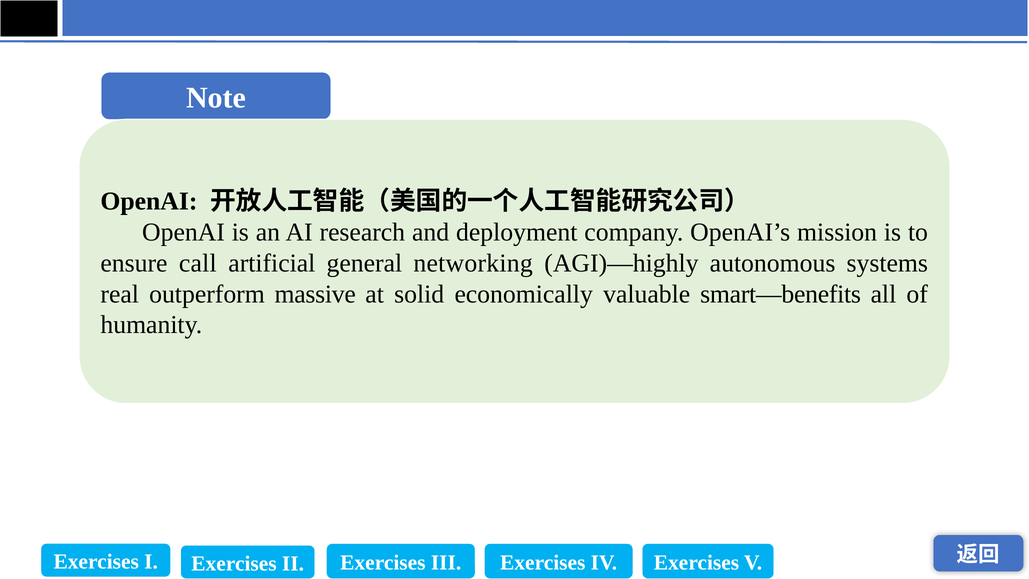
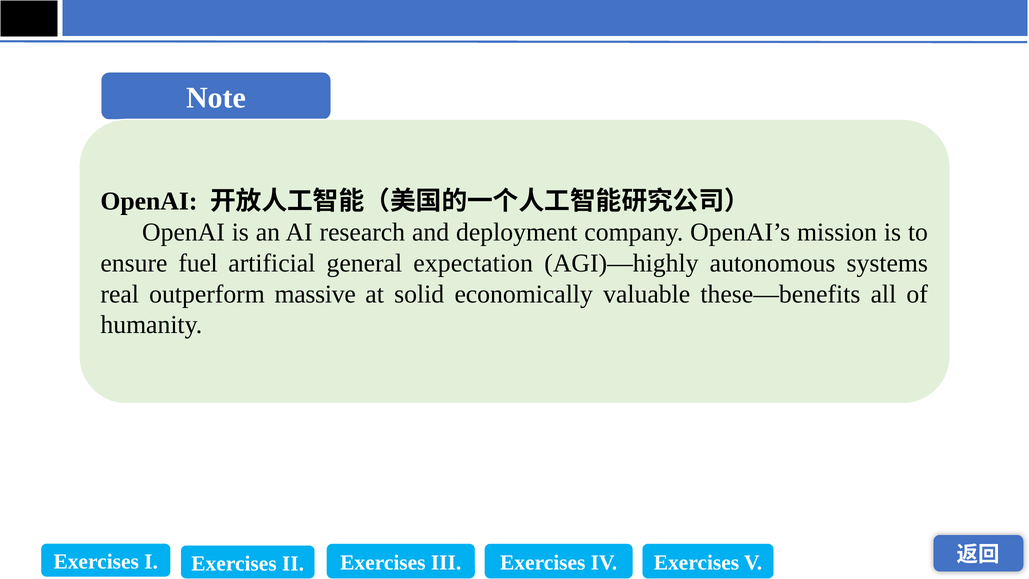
call: call -> fuel (198, 263)
networking: networking -> expectation (473, 263)
smart—benefits: smart—benefits -> these—benefits (780, 294)
